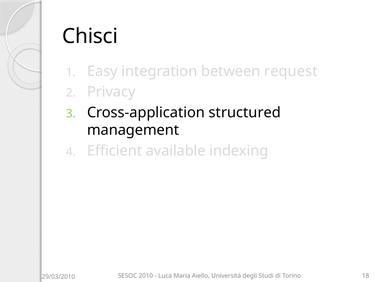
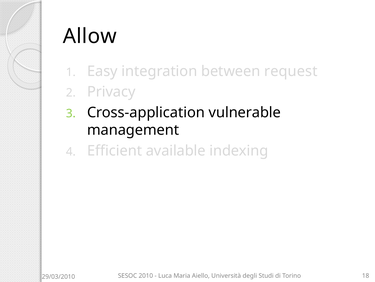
Chisci: Chisci -> Allow (90, 36)
structured: structured -> vulnerable (245, 112)
